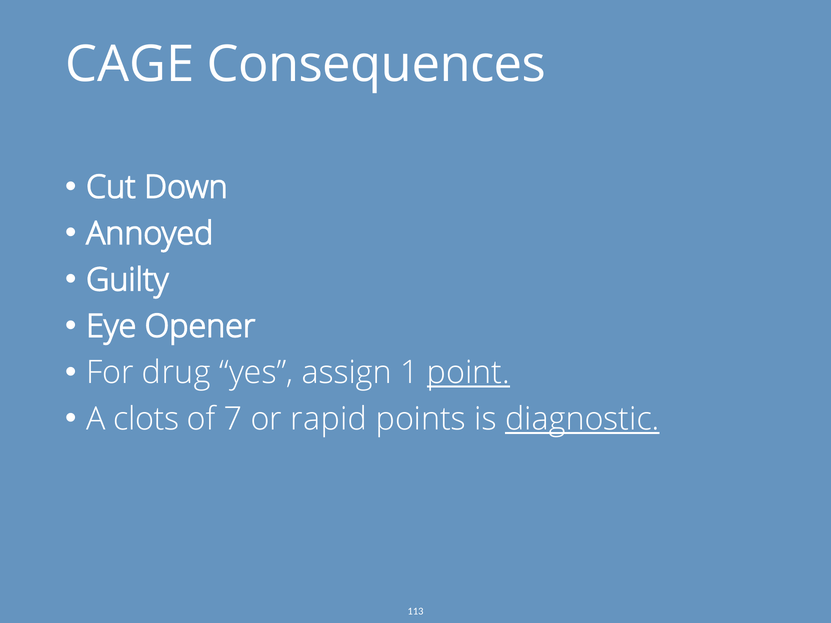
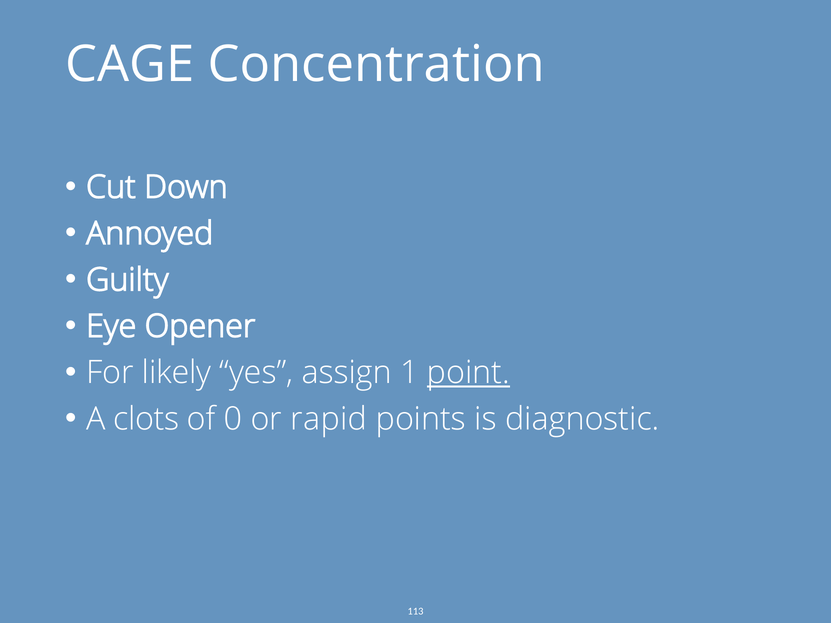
Consequences: Consequences -> Concentration (376, 64)
drug: drug -> likely (177, 373)
7: 7 -> 0 (233, 419)
diagnostic underline: present -> none (582, 419)
